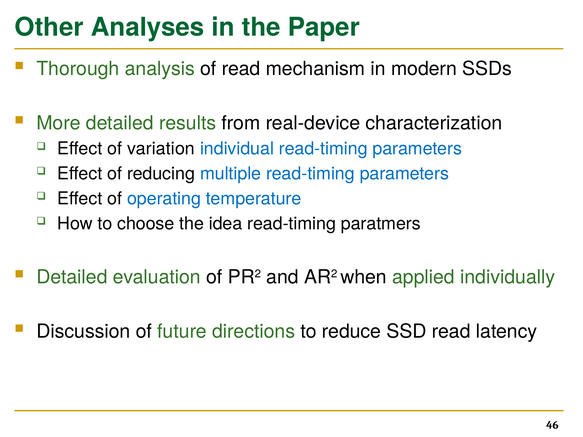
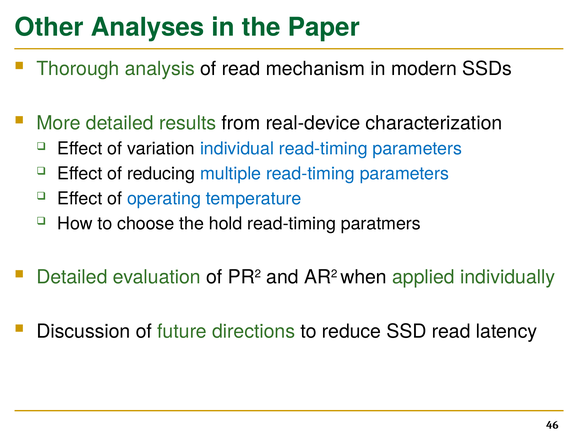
idea: idea -> hold (226, 224)
